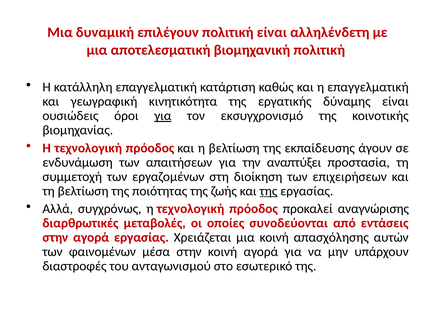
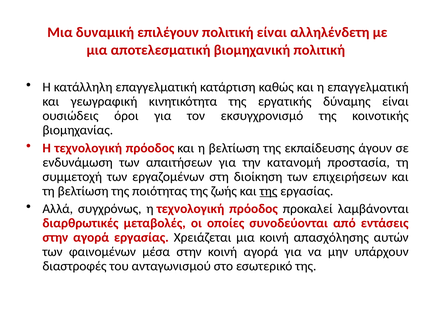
για underline: present -> none (163, 116)
αναπτύξει: αναπτύξει -> κατανομή (294, 162)
αναγνώρισης: αναγνώρισης -> λαμβάνονται (373, 209)
